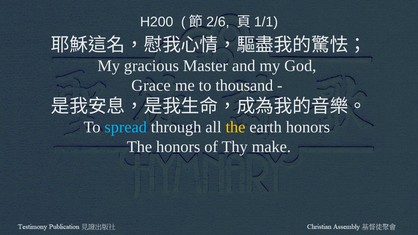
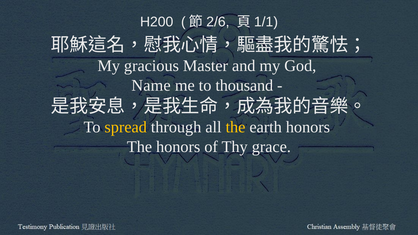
Grace: Grace -> Name (151, 85)
spread colour: light blue -> yellow (126, 127)
make: make -> grace (271, 147)
